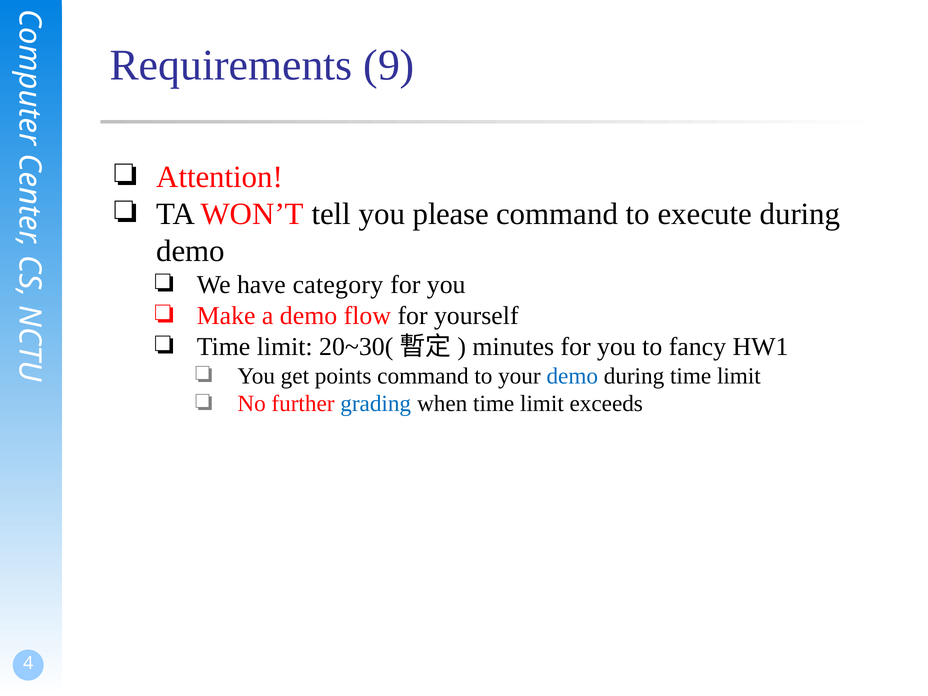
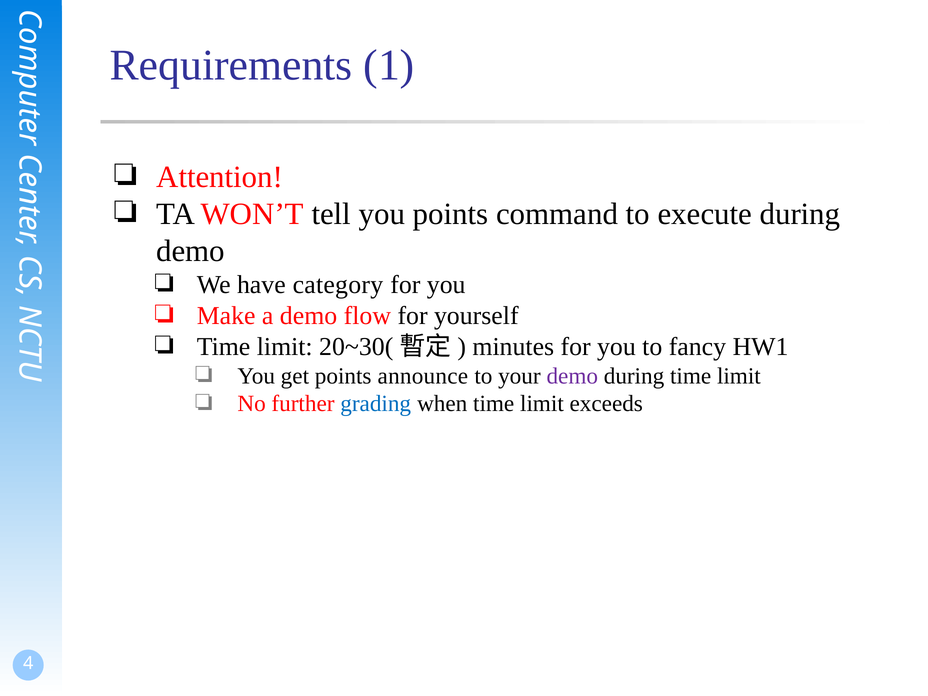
9: 9 -> 1 (389, 65)
you please: please -> points (451, 214)
points command: command -> announce (423, 376)
demo colour: blue -> purple (572, 376)
